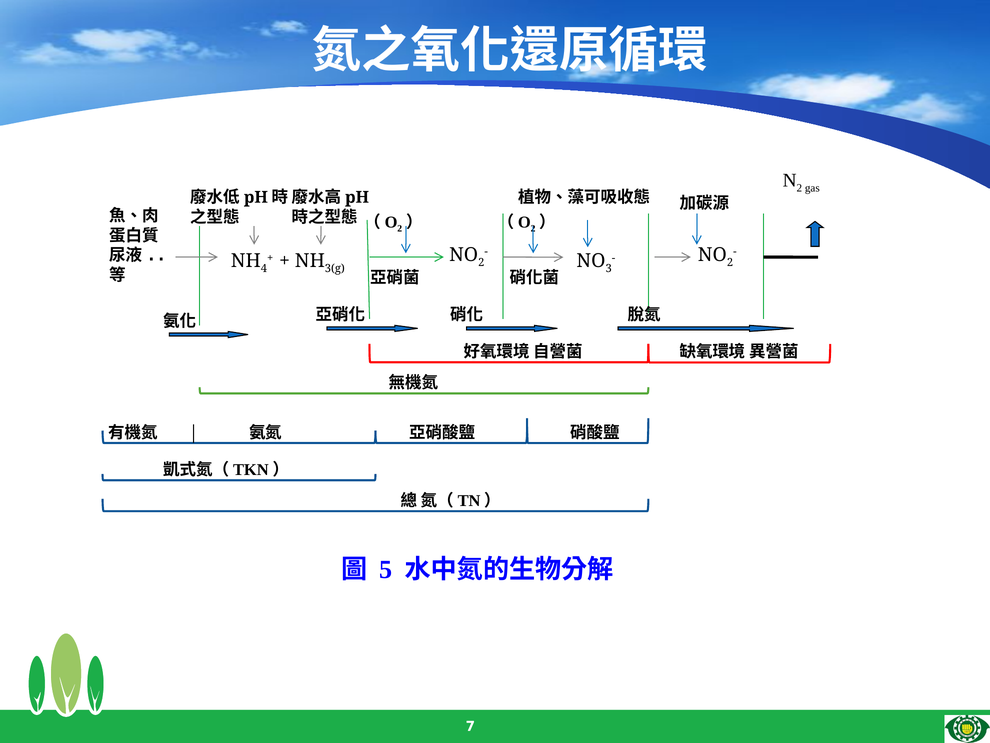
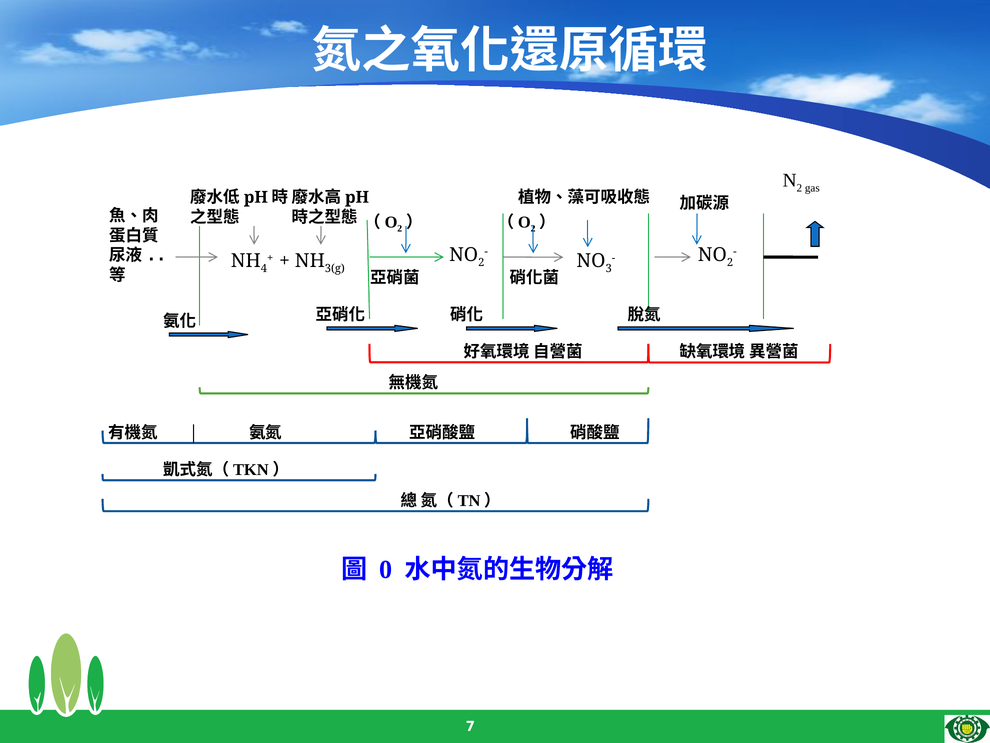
5: 5 -> 0 (386, 569)
